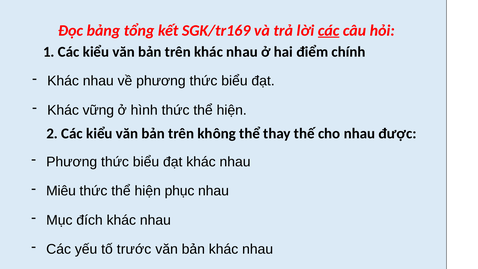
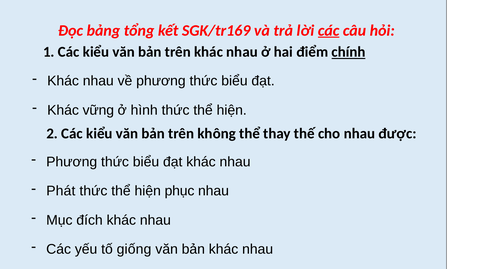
chính underline: none -> present (348, 52)
Miêu: Miêu -> Phát (61, 191)
trước: trước -> giống (134, 249)
